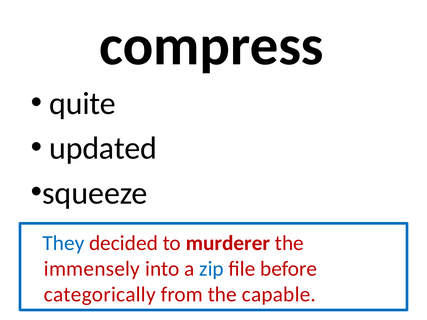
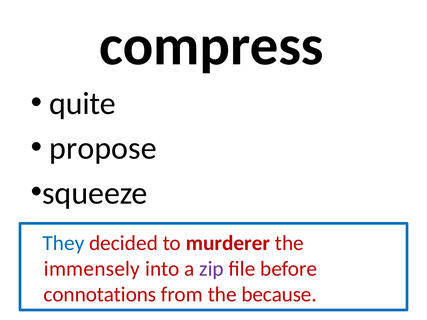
updated: updated -> propose (103, 148)
zip colour: blue -> purple (212, 269)
categorically: categorically -> connotations (100, 295)
capable: capable -> because (279, 295)
